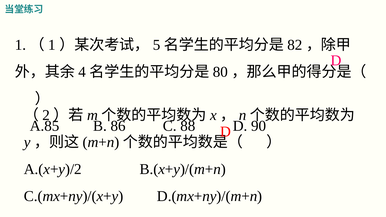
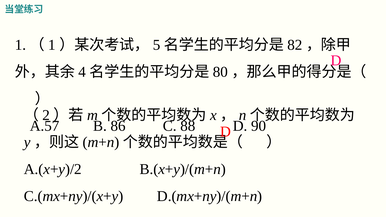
A.85: A.85 -> A.57 (45, 126)
